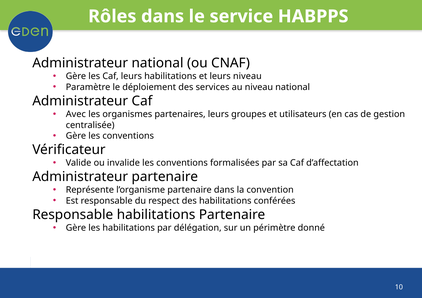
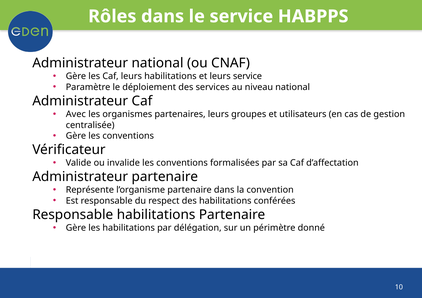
leurs niveau: niveau -> service (247, 76)
